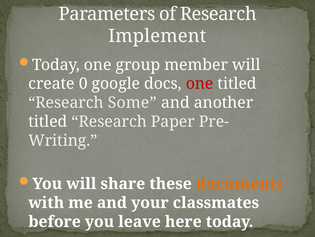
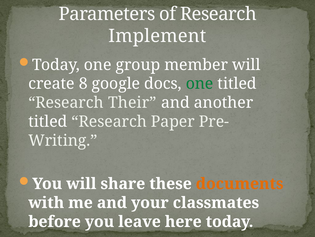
0: 0 -> 8 (83, 83)
one colour: red -> green (200, 83)
Some: Some -> Their (132, 102)
